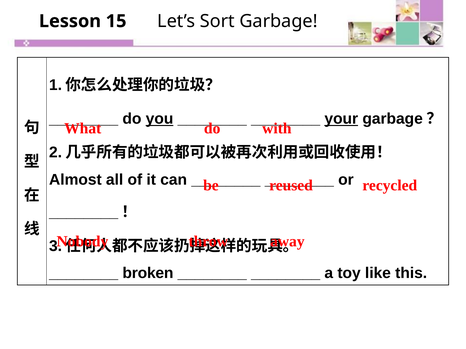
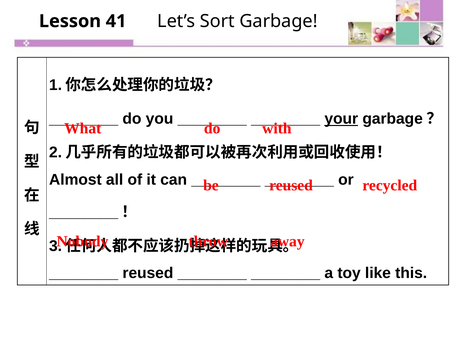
15: 15 -> 41 (116, 21)
you underline: present -> none (160, 119)
broken: broken -> reused (148, 273)
